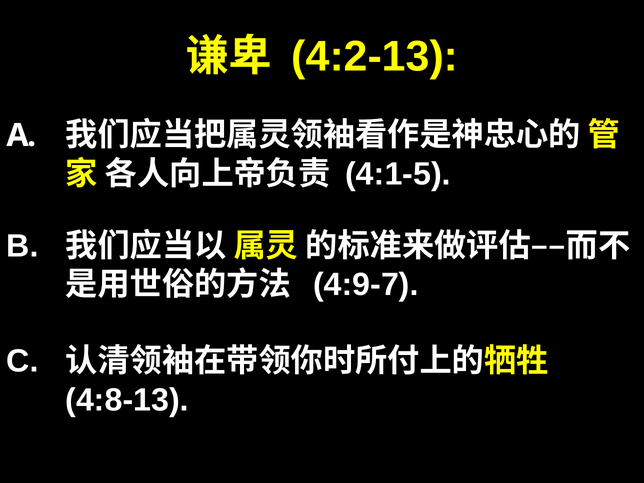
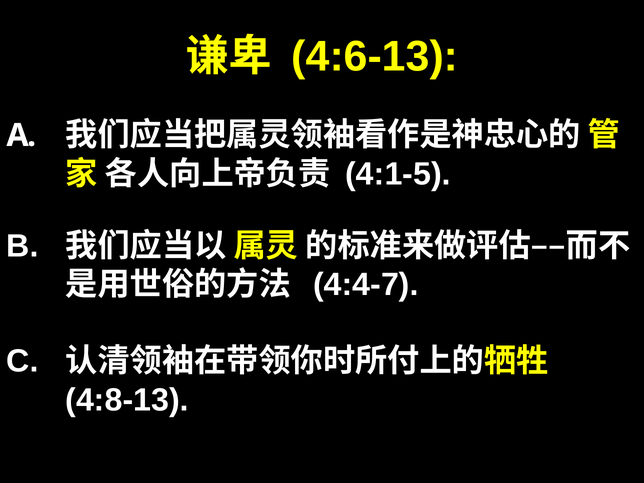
4:2-13: 4:2-13 -> 4:6-13 (375, 57)
4:9-7: 4:9-7 -> 4:4-7 (366, 285)
